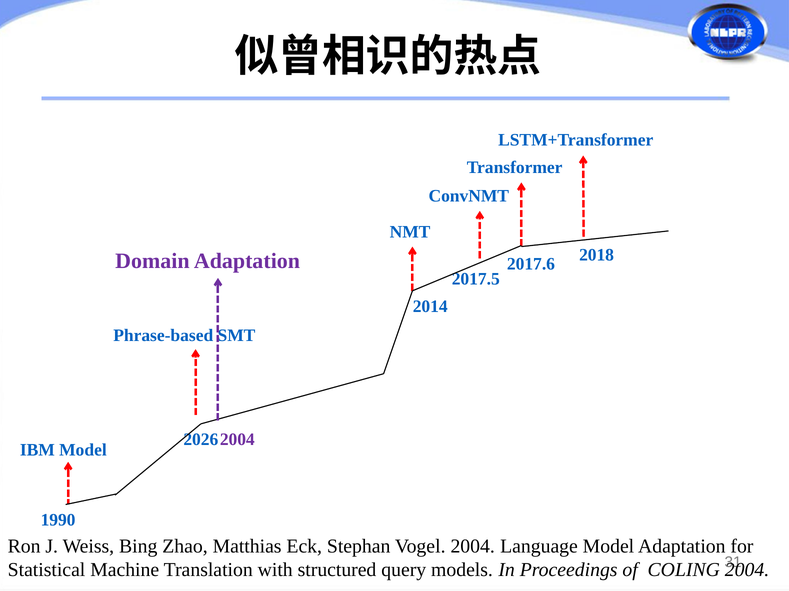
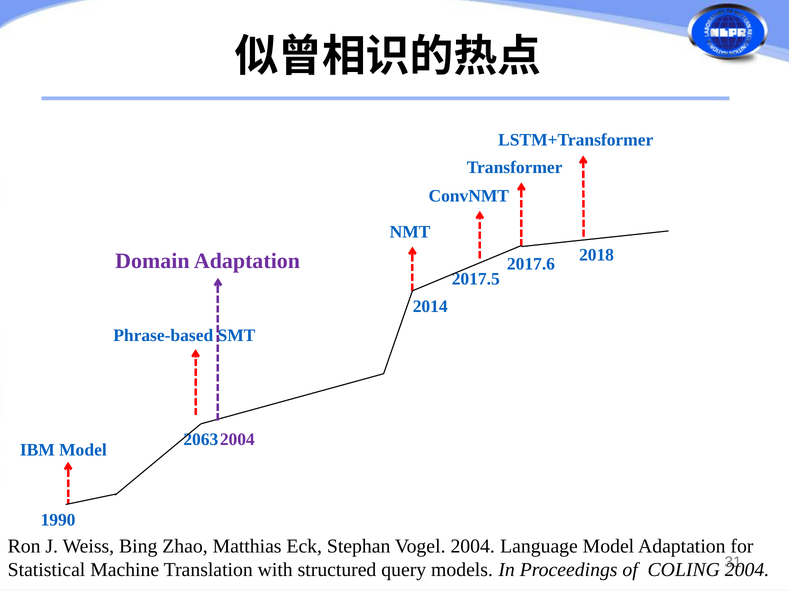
2026: 2026 -> 2063 (201, 440)
